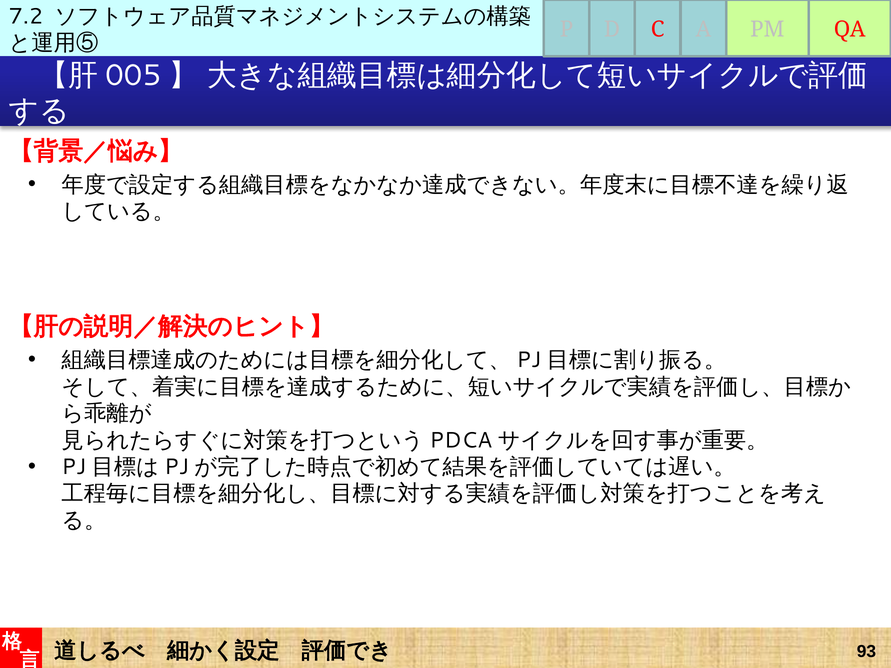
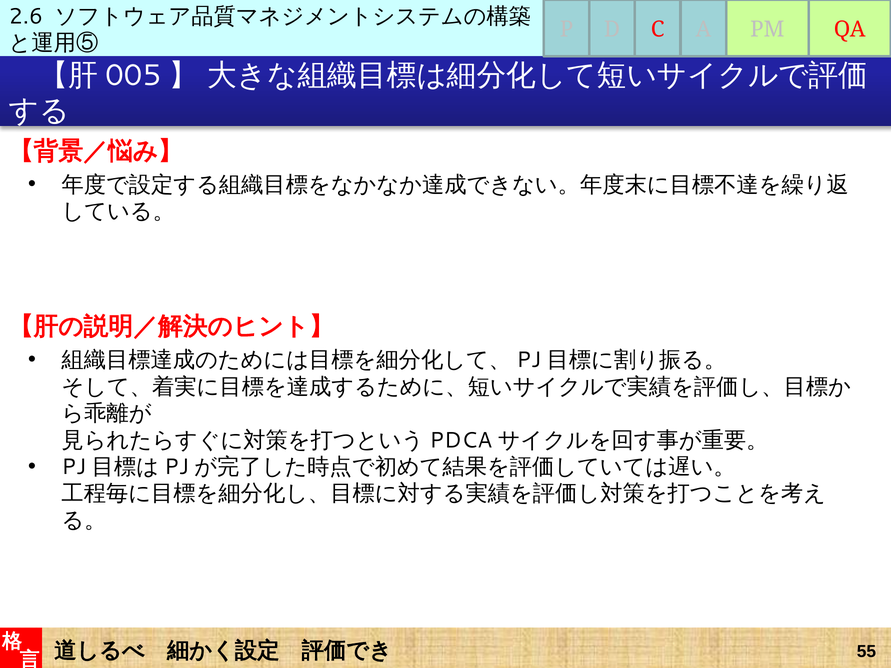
7.2: 7.2 -> 2.6 (26, 16)
93: 93 -> 55 (866, 652)
